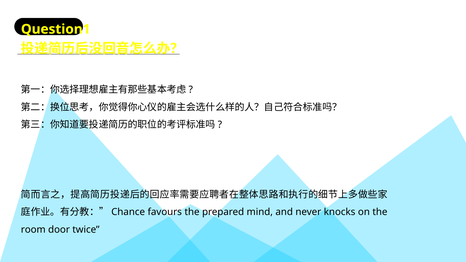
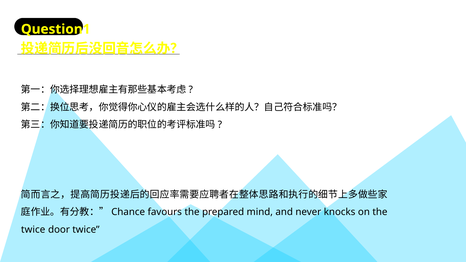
room: room -> twice (33, 230)
